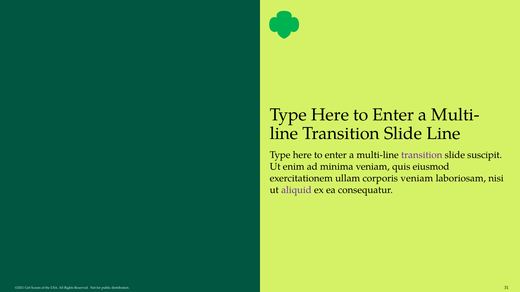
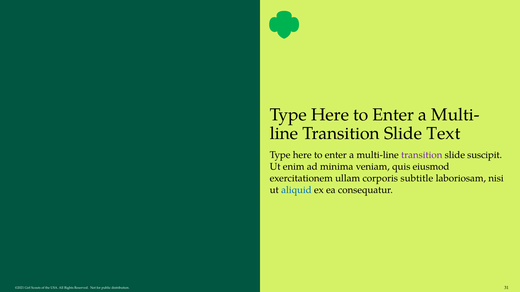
Slide Line: Line -> Text (443, 134)
corporis veniam: veniam -> subtitle (417, 179)
aliquid colour: purple -> blue (296, 190)
